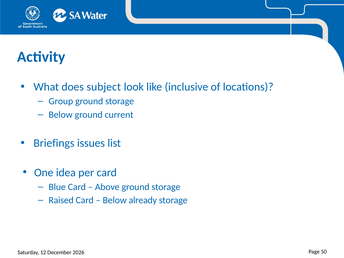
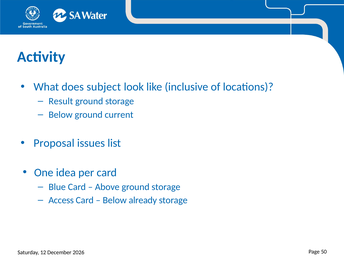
Group: Group -> Result (61, 101)
Briefings: Briefings -> Proposal (54, 143)
Raised: Raised -> Access (61, 200)
